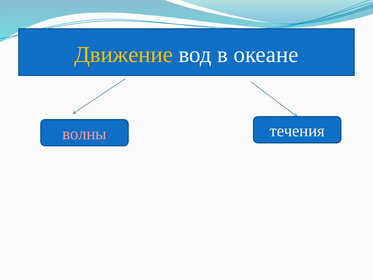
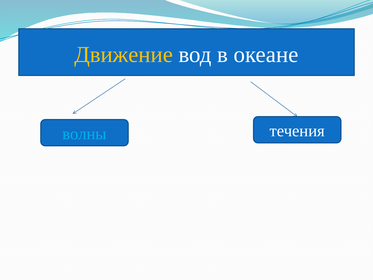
волны colour: pink -> light blue (85, 134)
